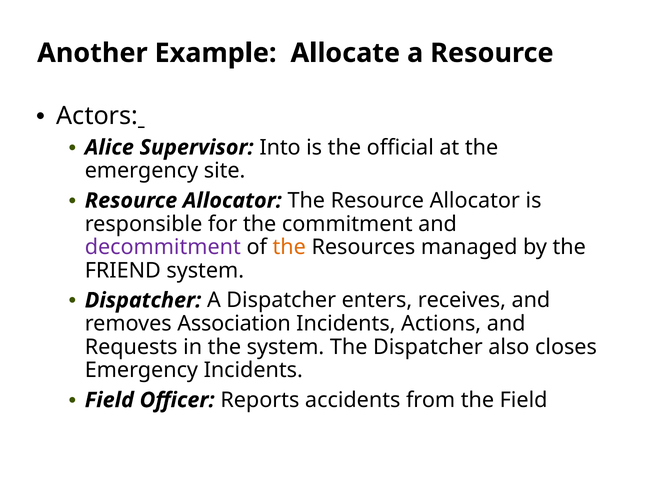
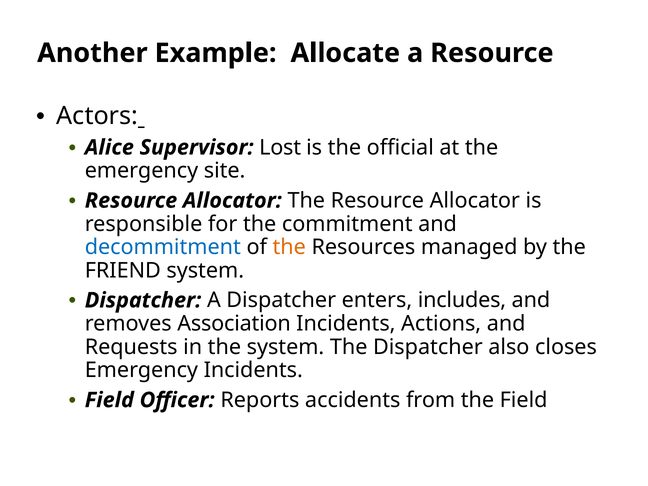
Into: Into -> Lost (280, 147)
decommitment colour: purple -> blue (163, 247)
receives: receives -> includes (462, 300)
